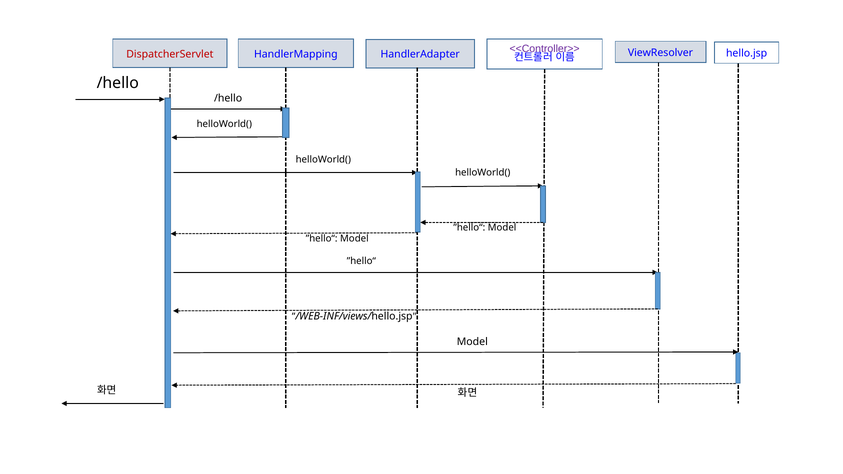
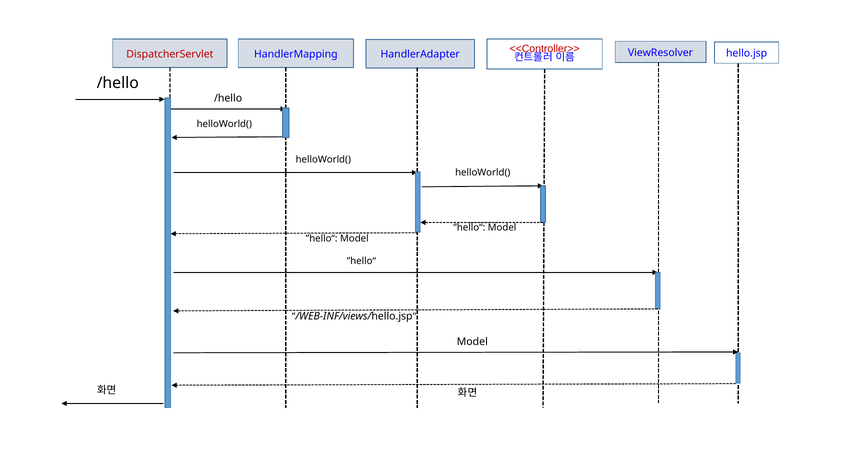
<<Controller>> colour: purple -> red (545, 49)
